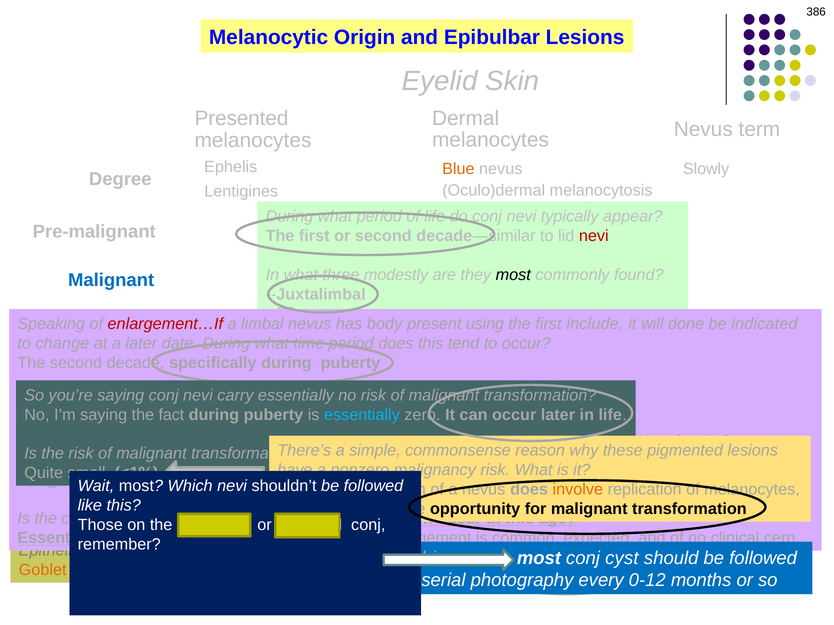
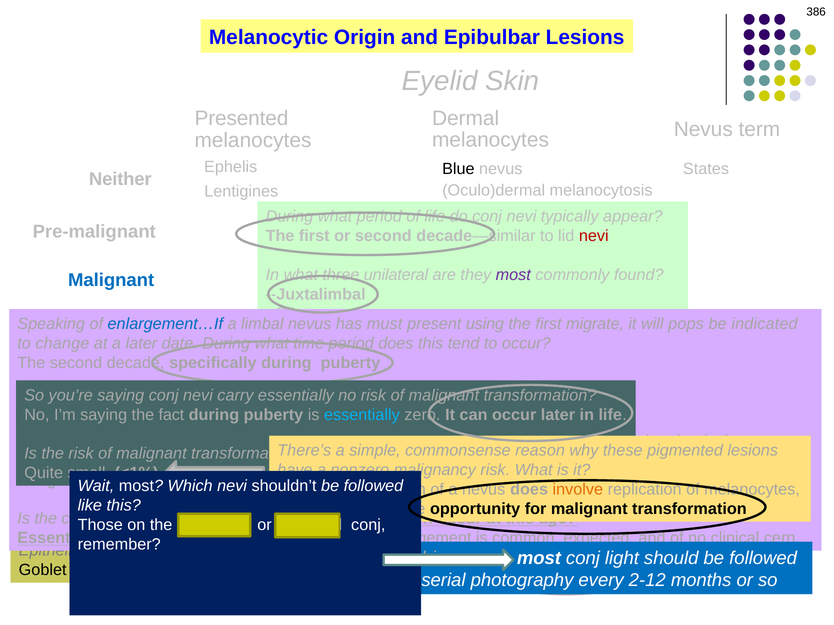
Blue colour: orange -> black (458, 169)
nevus Slowly: Slowly -> States (706, 169)
Degree: Degree -> Neither (120, 179)
three modestly: modestly -> unilateral (396, 275)
most colour: black -> purple (513, 275)
enlargement…If colour: red -> blue (165, 324)
body: body -> must (385, 324)
include: include -> migrate (595, 324)
done: done -> pops (686, 324)
cyst: cyst -> light (622, 559)
Goblet colour: orange -> black (43, 571)
0-12: 0-12 -> 2-12 (647, 581)
